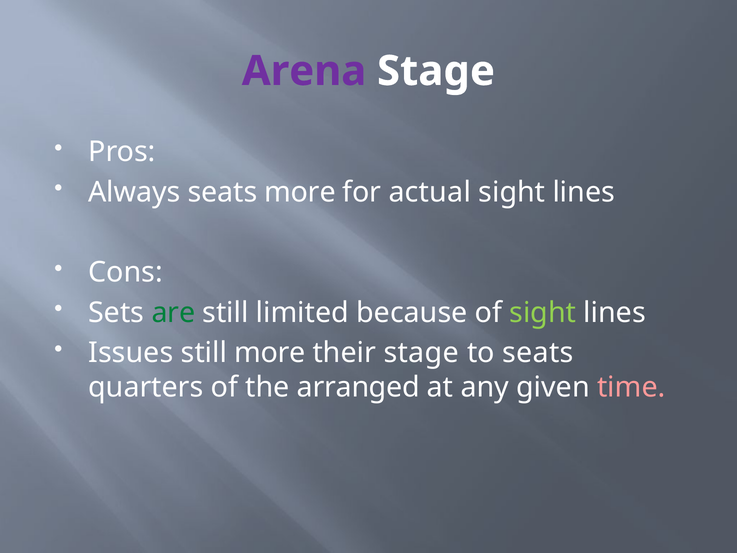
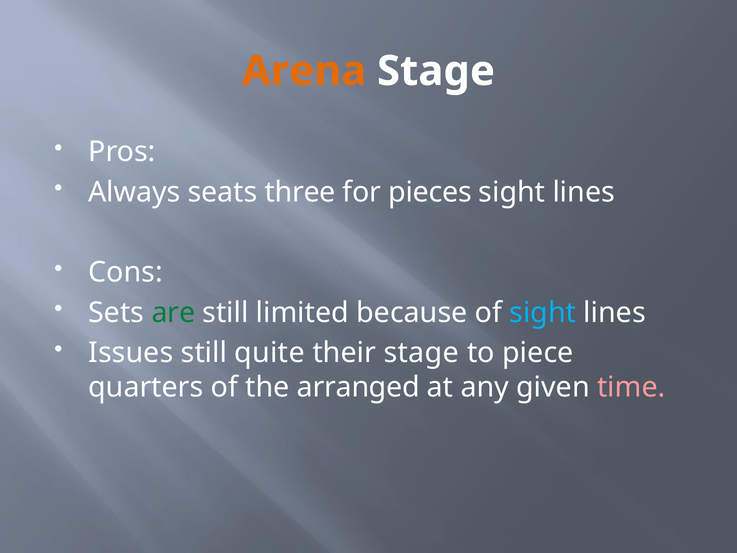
Arena colour: purple -> orange (304, 71)
seats more: more -> three (300, 192)
actual: actual -> pieces (430, 192)
sight colour: light green -> light blue (543, 312)
still more: more -> quite (270, 353)
to seats: seats -> piece (538, 353)
